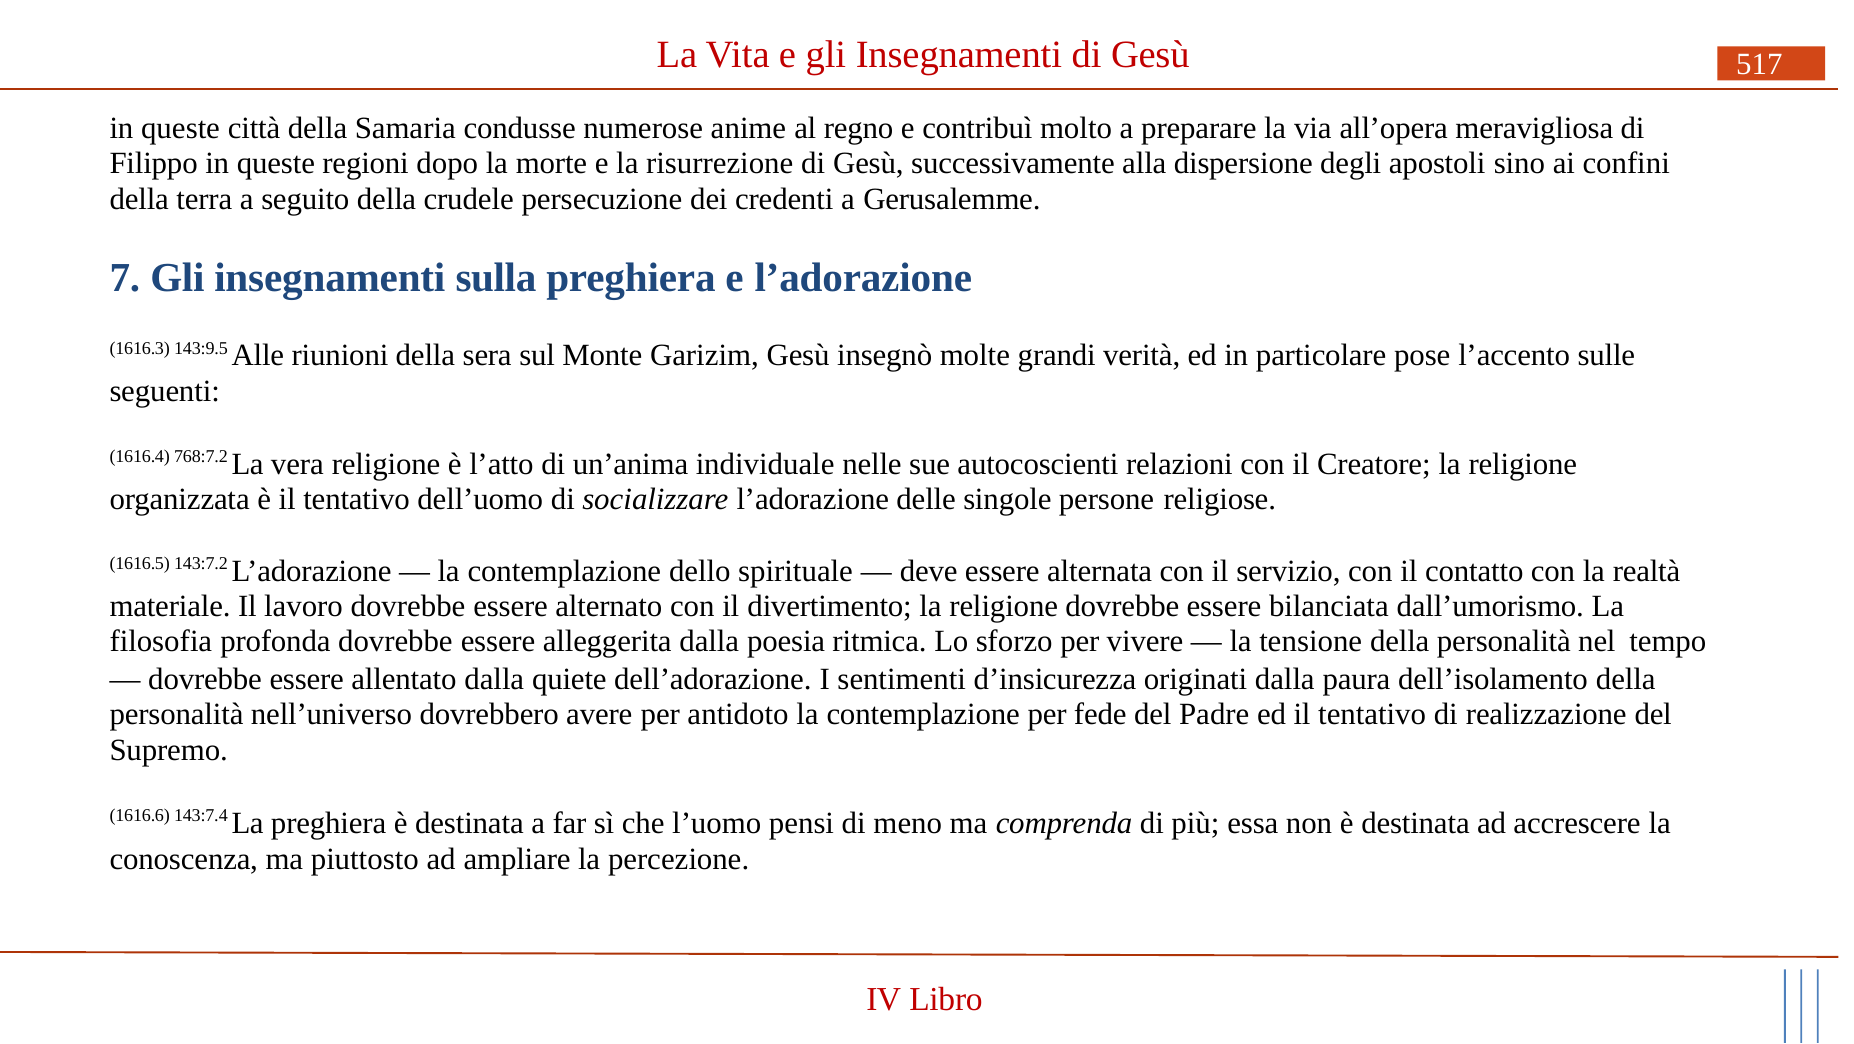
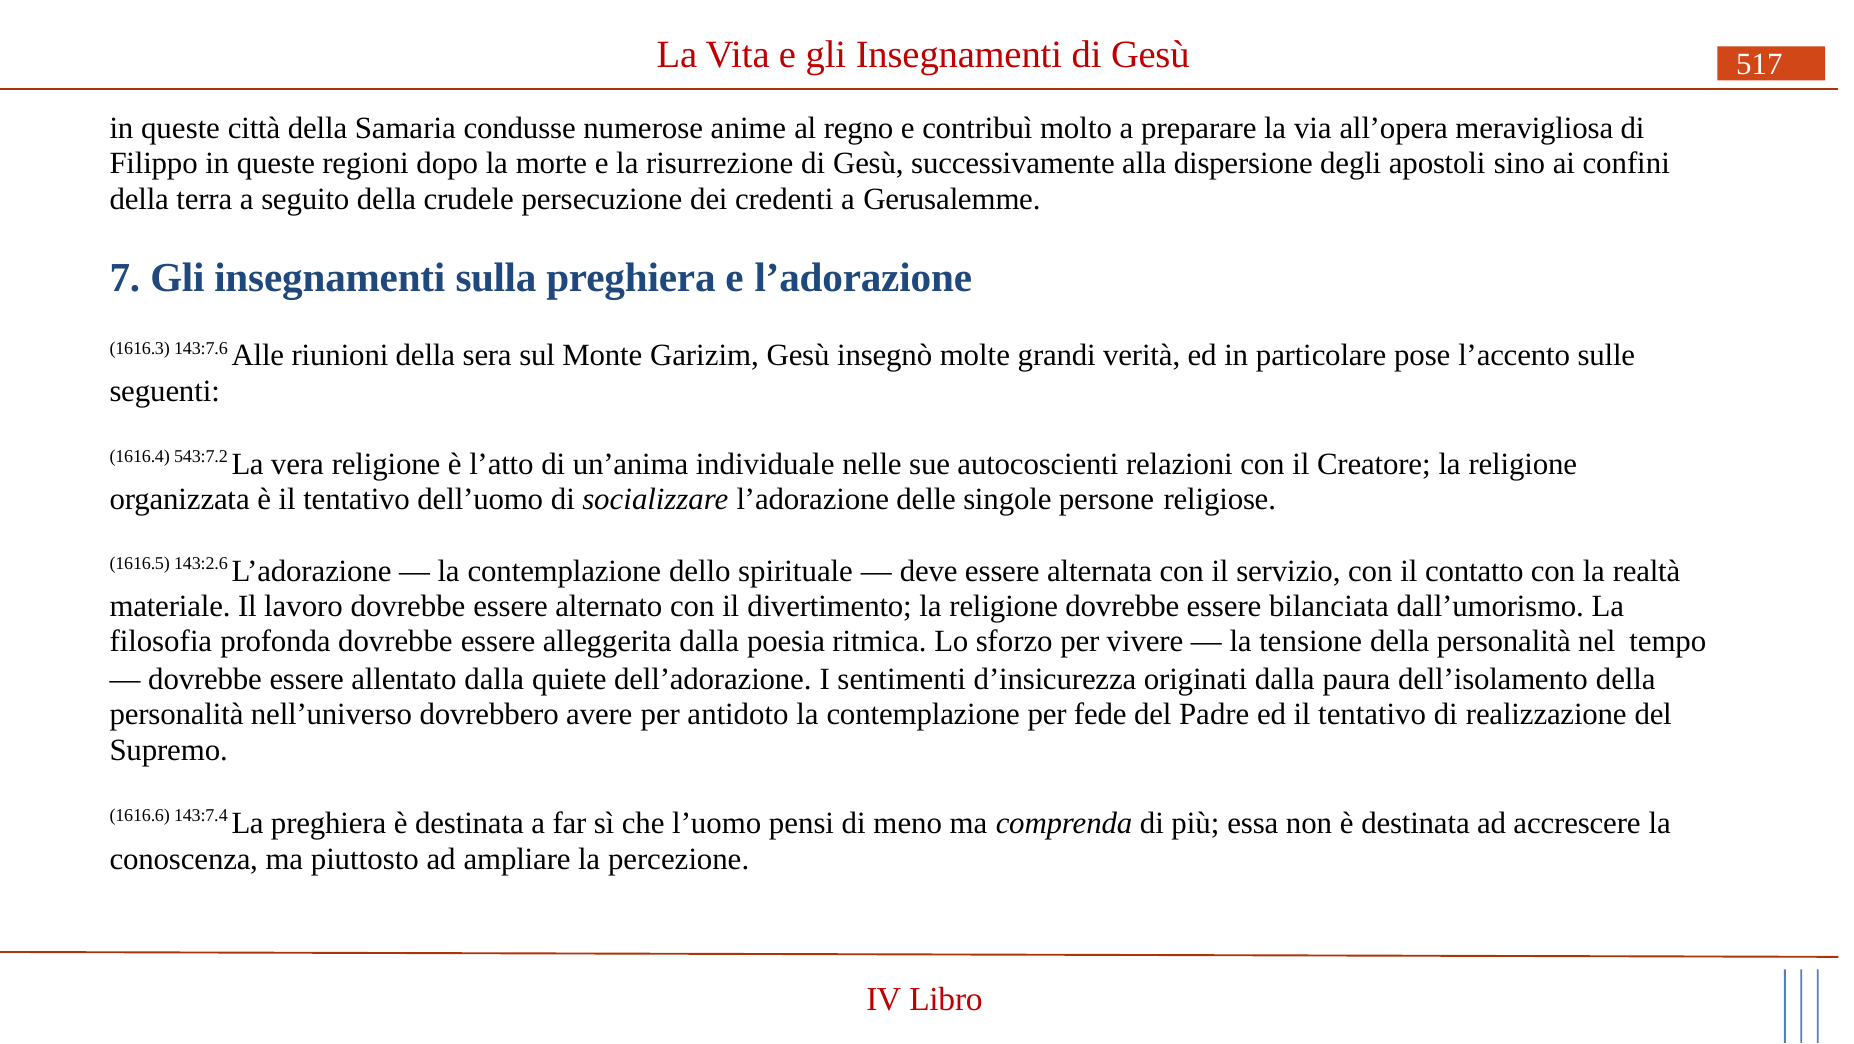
143:9.5: 143:9.5 -> 143:7.6 (201, 348)
768:7.2: 768:7.2 -> 543:7.2 (201, 457)
143:7.2: 143:7.2 -> 143:2.6 (201, 564)
